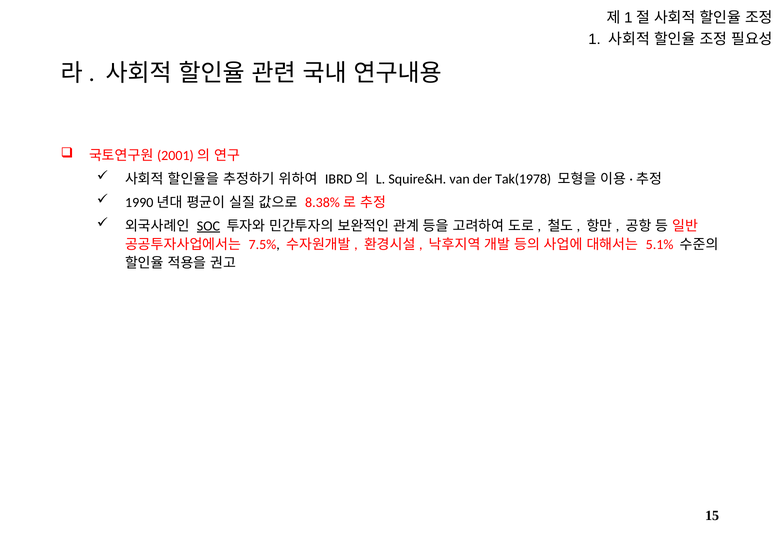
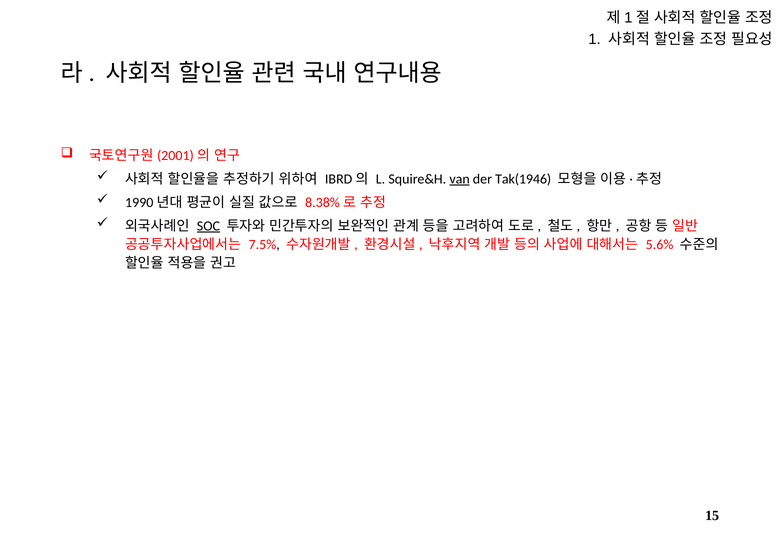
van underline: none -> present (460, 179)
Tak(1978: Tak(1978 -> Tak(1946 (523, 179)
5.1%: 5.1% -> 5.6% (660, 245)
